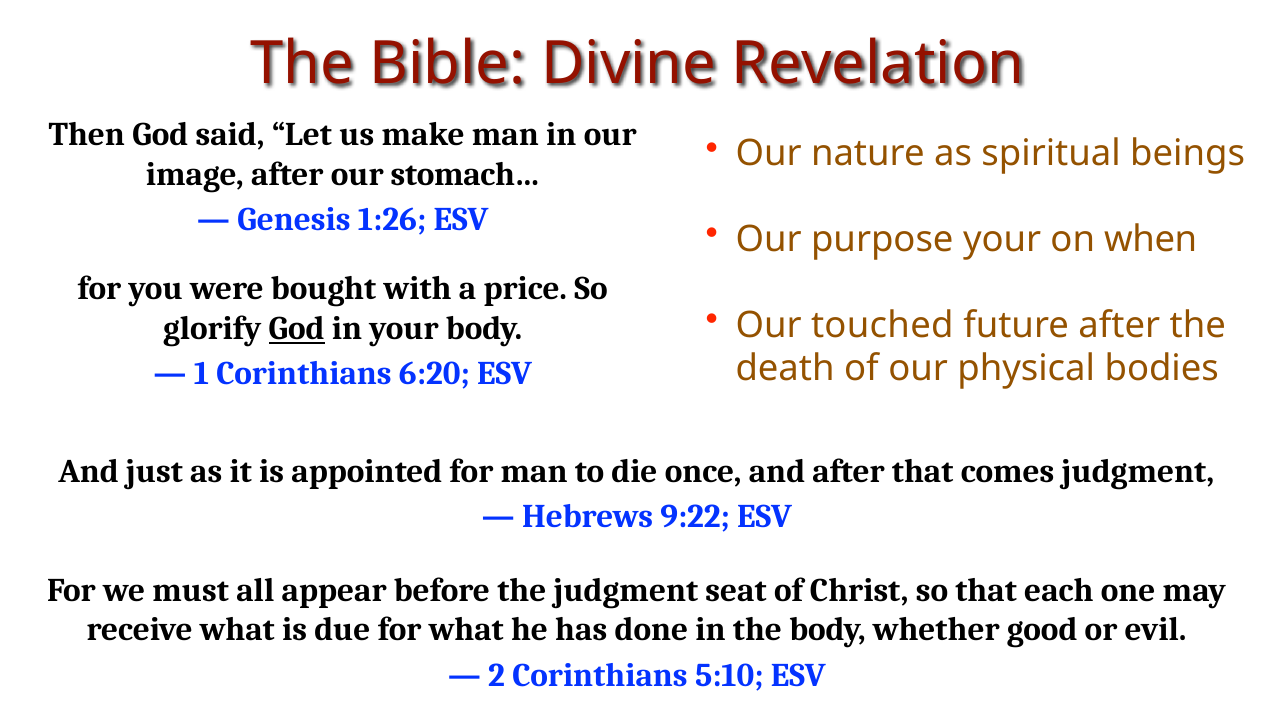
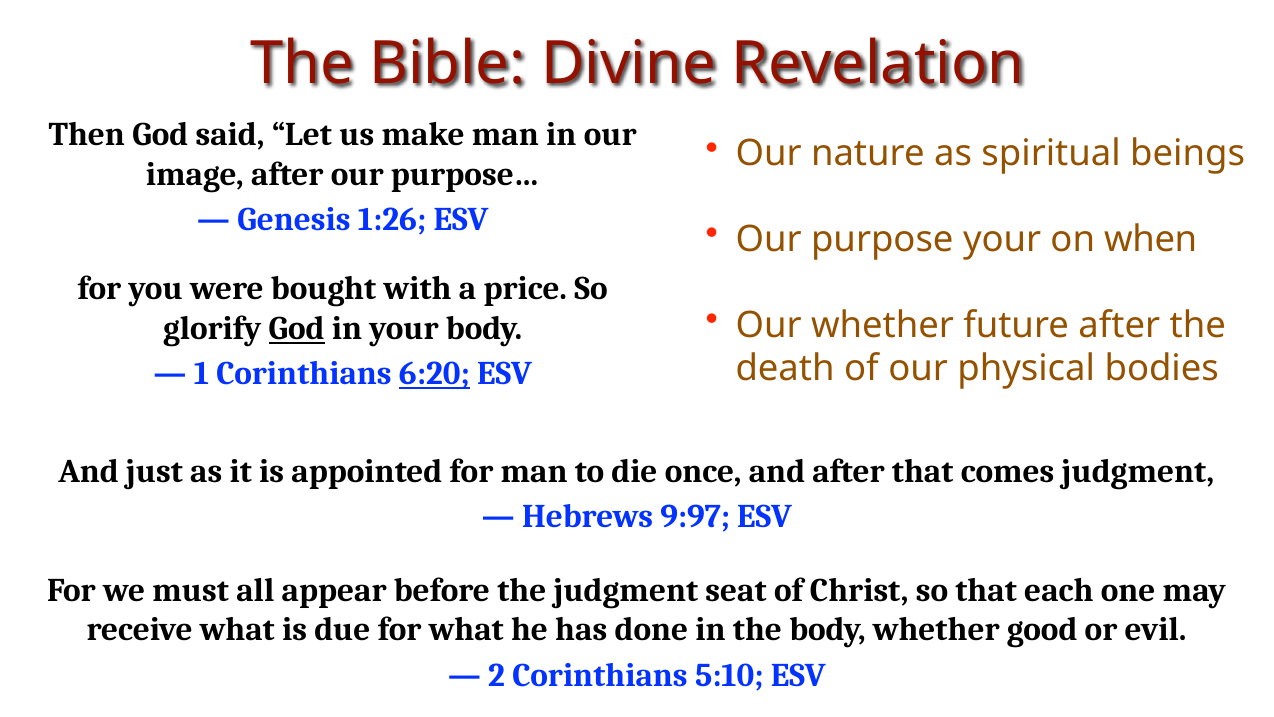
stomach…: stomach… -> purpose… (465, 174)
Our touched: touched -> whether (882, 325)
6:20 underline: none -> present (434, 373)
9:22: 9:22 -> 9:97 (695, 517)
